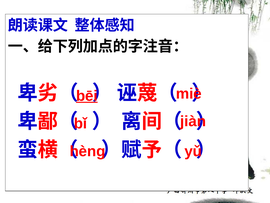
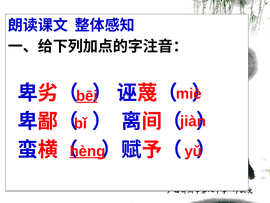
hèng underline: none -> present (88, 151)
